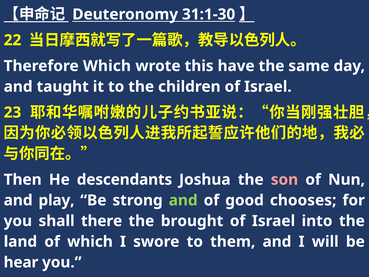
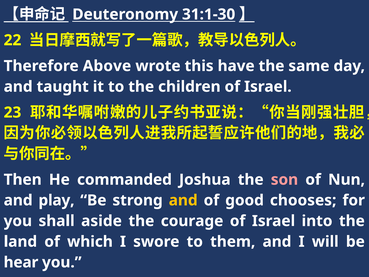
Therefore Which: Which -> Above (107, 66)
descendants: descendants -> commanded (124, 179)
and colour: light green -> yellow (183, 200)
there: there -> aside (101, 221)
brought: brought -> courage (192, 221)
